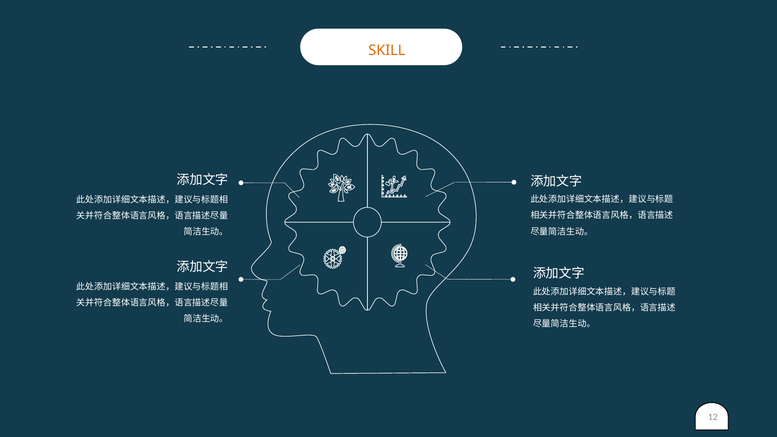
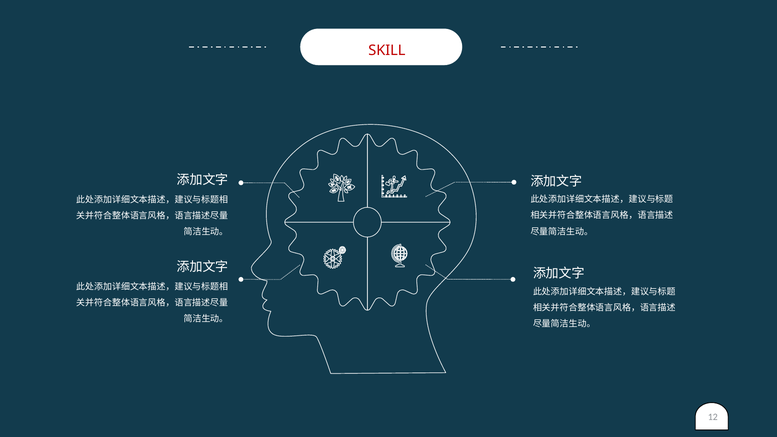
SKILL colour: orange -> red (387, 50)
